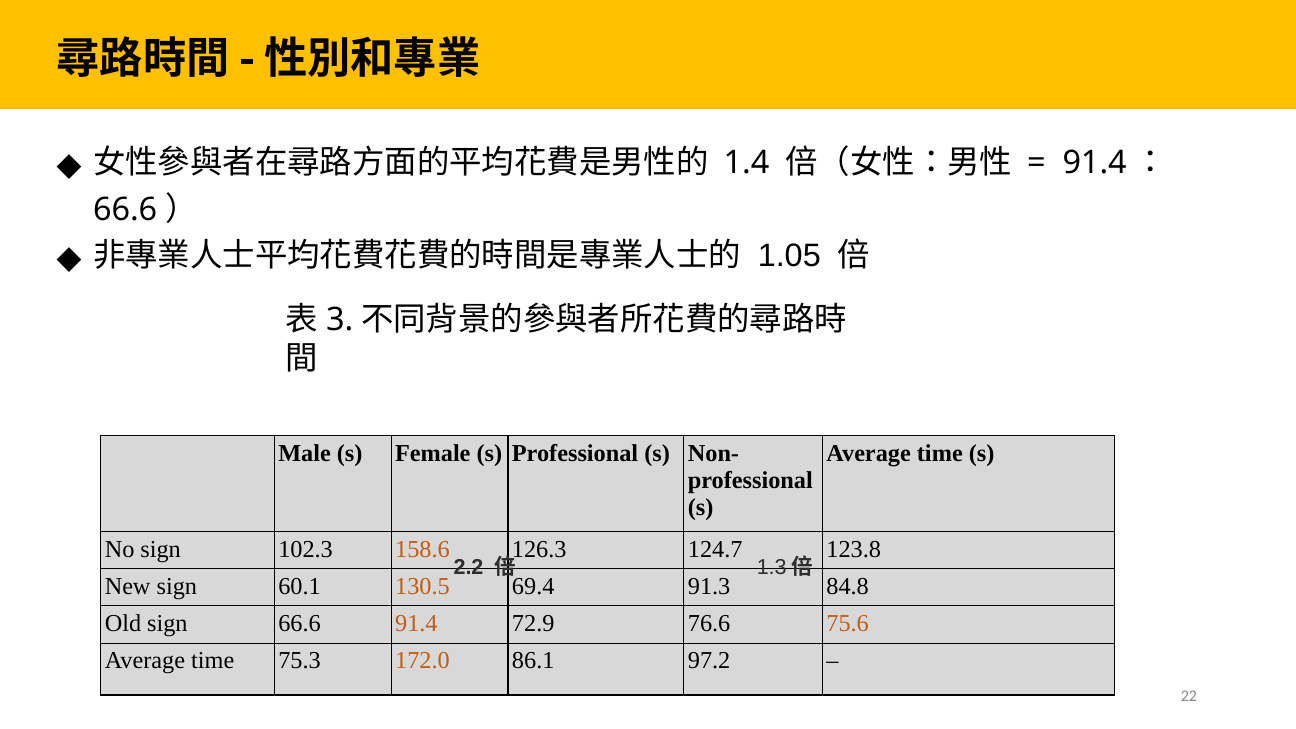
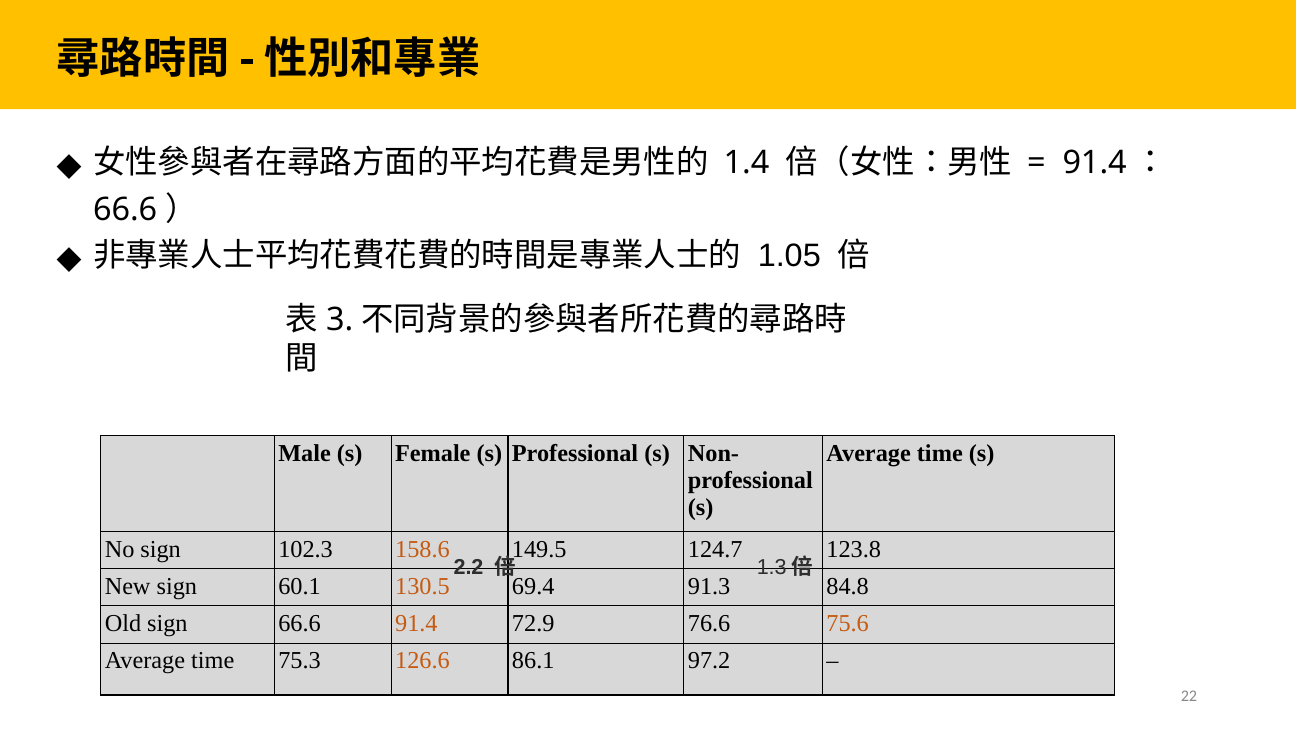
126.3: 126.3 -> 149.5 (539, 549)
172.0: 172.0 -> 126.6 (422, 661)
